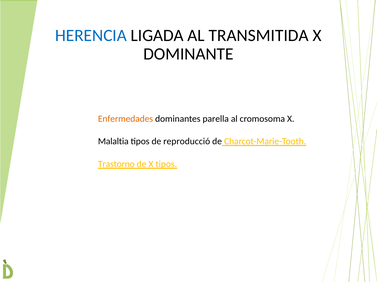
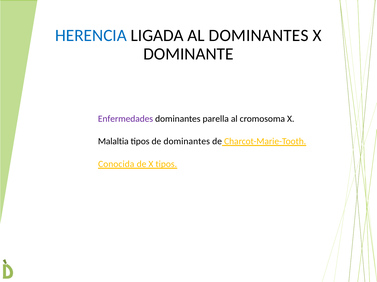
AL TRANSMITIDA: TRANSMITIDA -> DOMINANTES (259, 35)
Enfermedades colour: orange -> purple (125, 119)
de reproducció: reproducció -> dominantes (187, 142)
Trastorno: Trastorno -> Conocida (116, 165)
